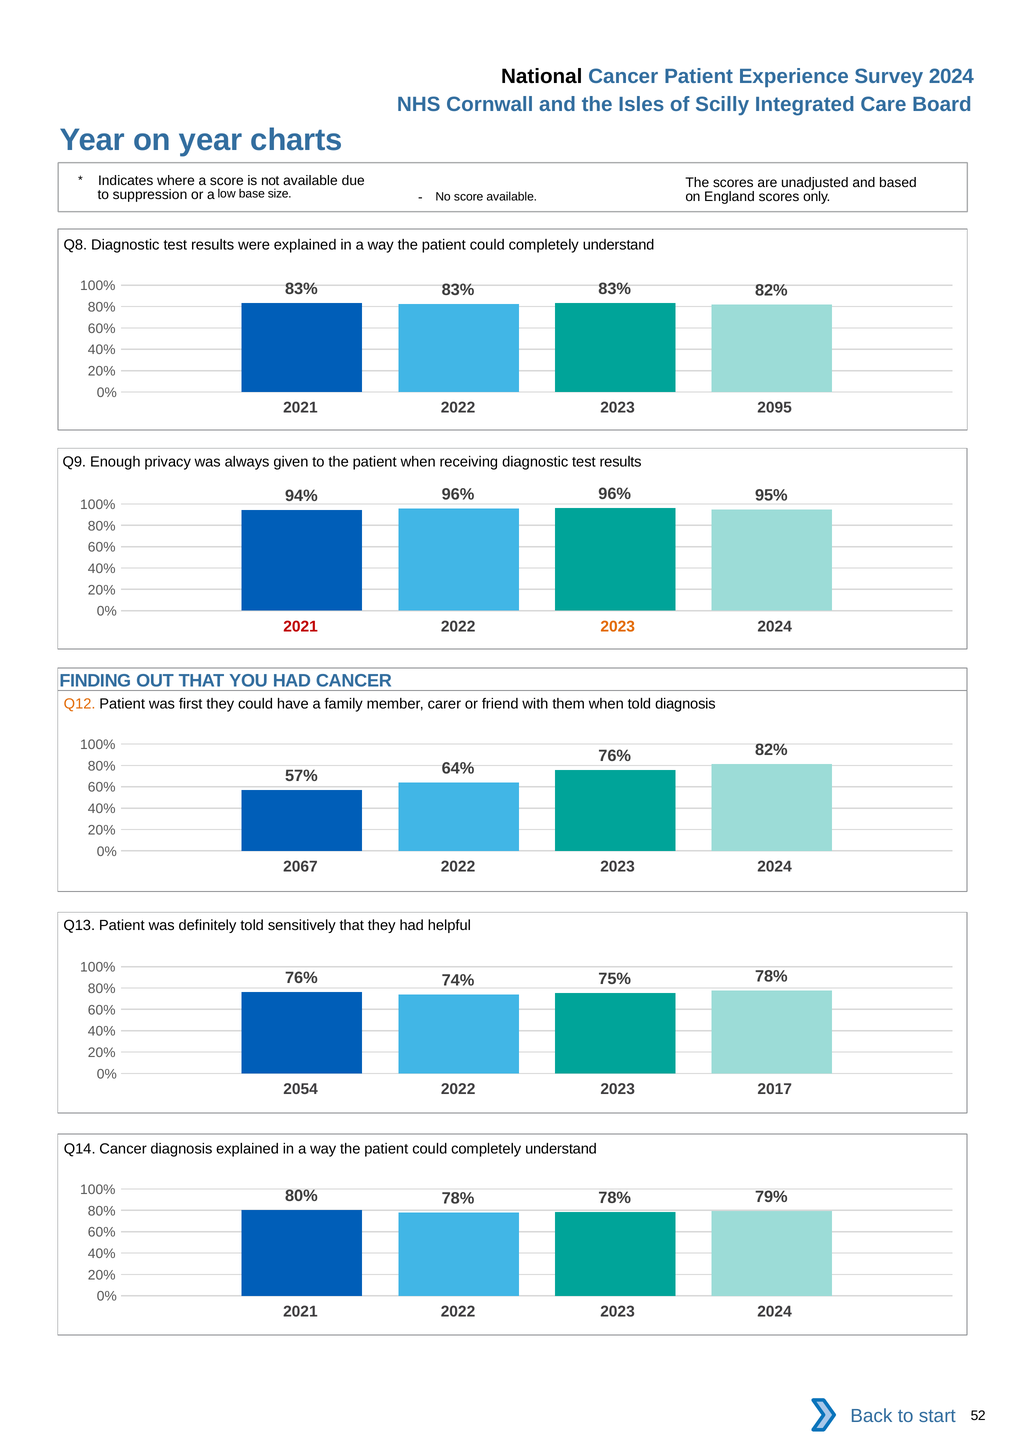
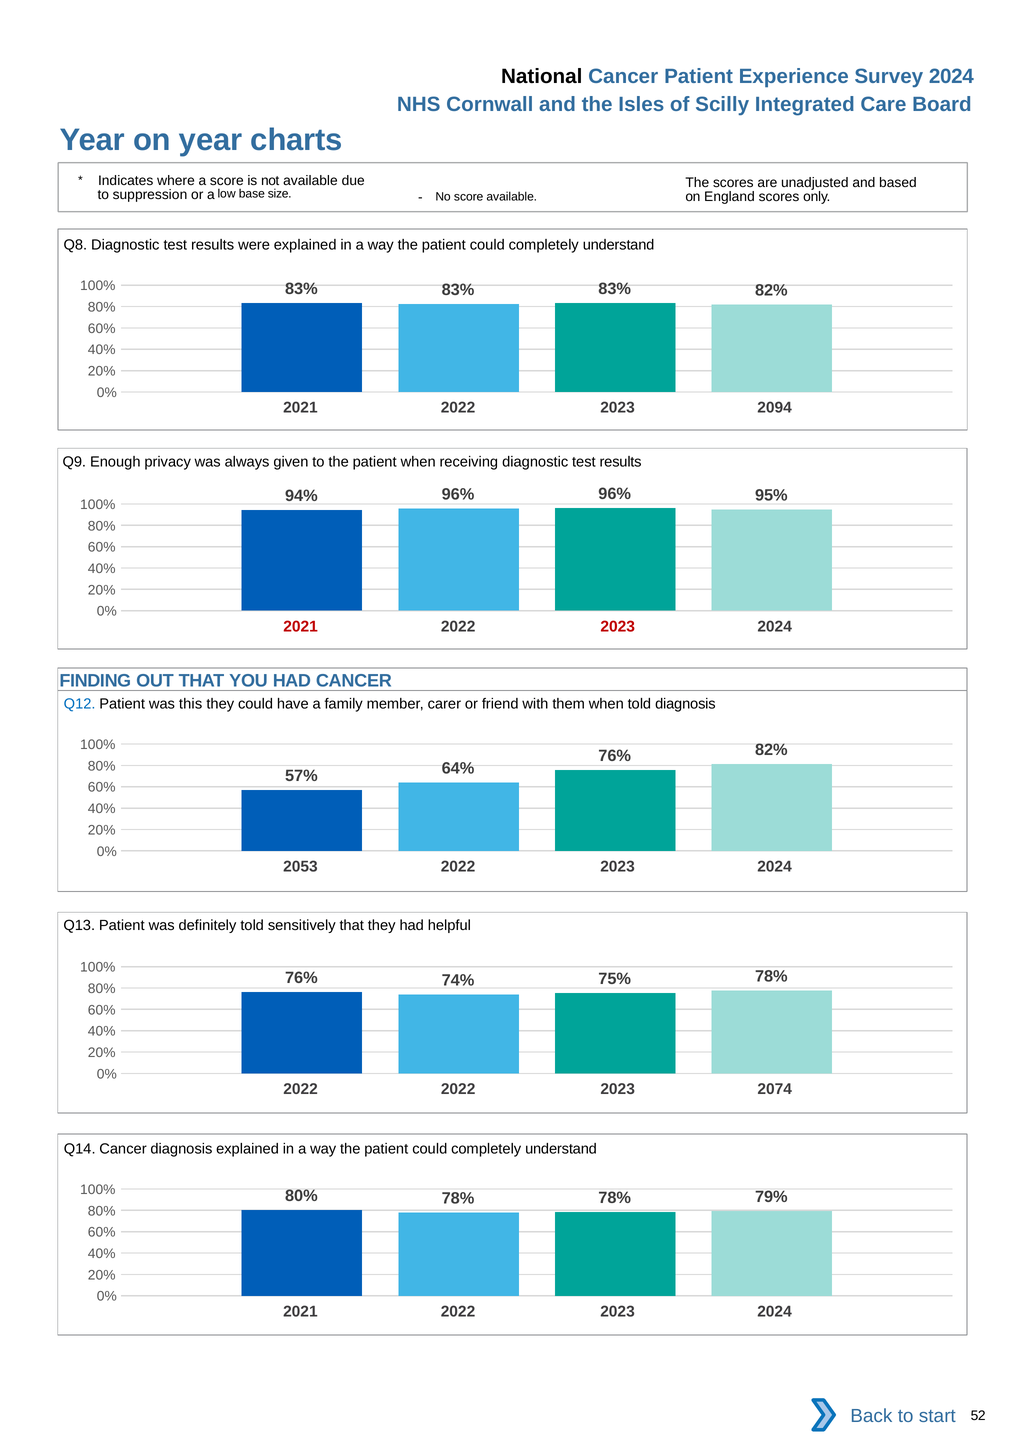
2095: 2095 -> 2094 (775, 408)
2023 colour: orange -> red (618, 627)
Q12 colour: orange -> blue (80, 704)
first: first -> this (191, 704)
2067: 2067 -> 2053 (300, 867)
2054: 2054 -> 2022 (301, 1089)
2017: 2017 -> 2074 (775, 1089)
